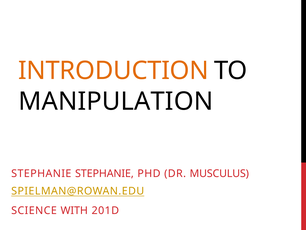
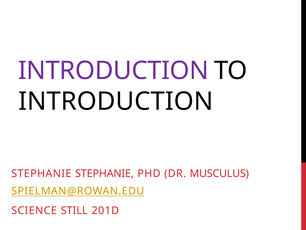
INTRODUCTION colour: orange -> purple (113, 71)
MANIPULATION: MANIPULATION -> INTRODUCTION (116, 101)
WITH: WITH -> STILL (74, 210)
